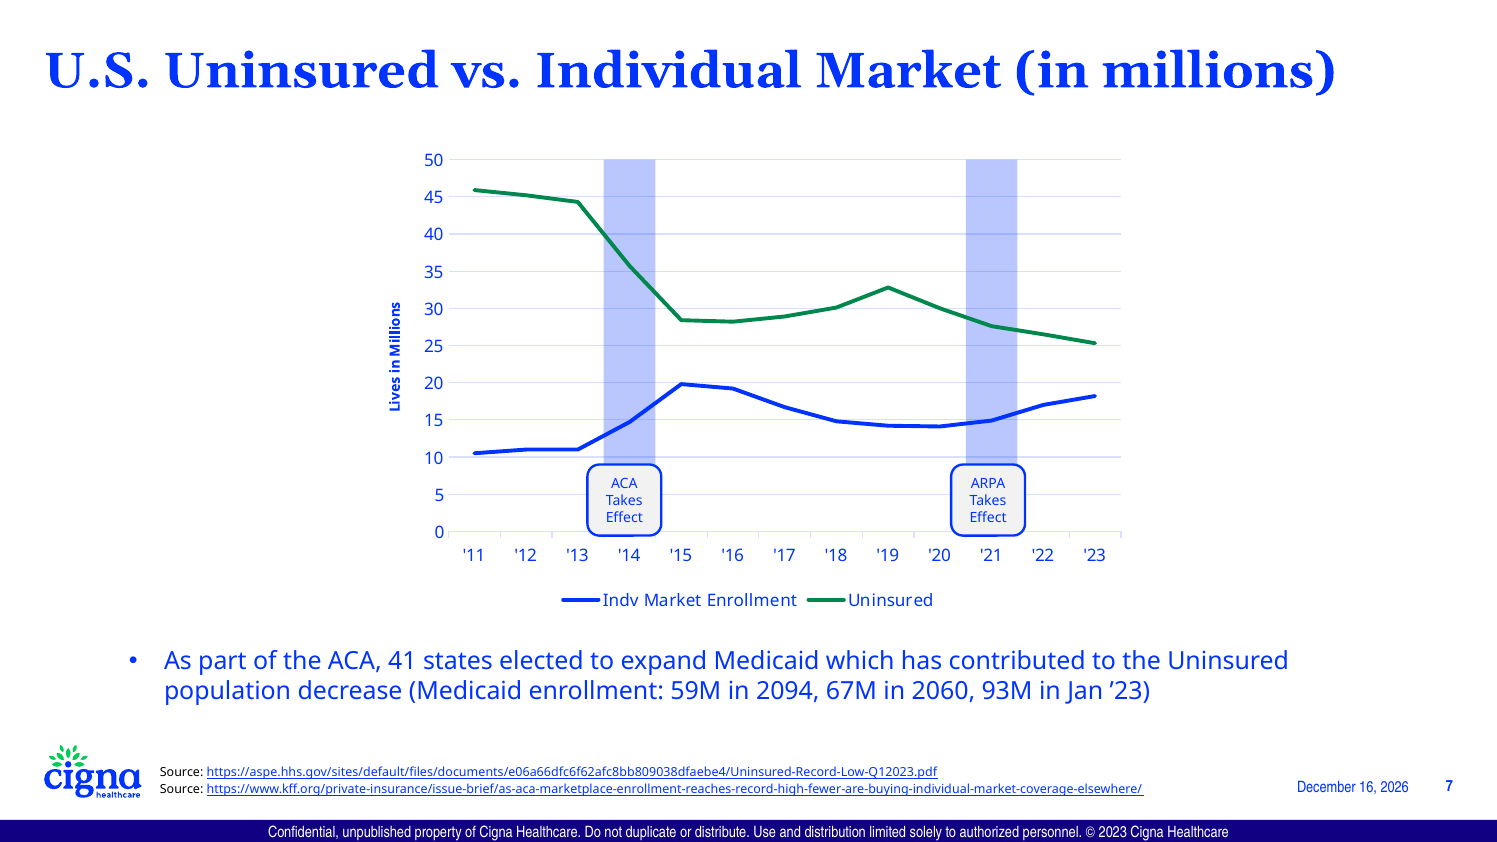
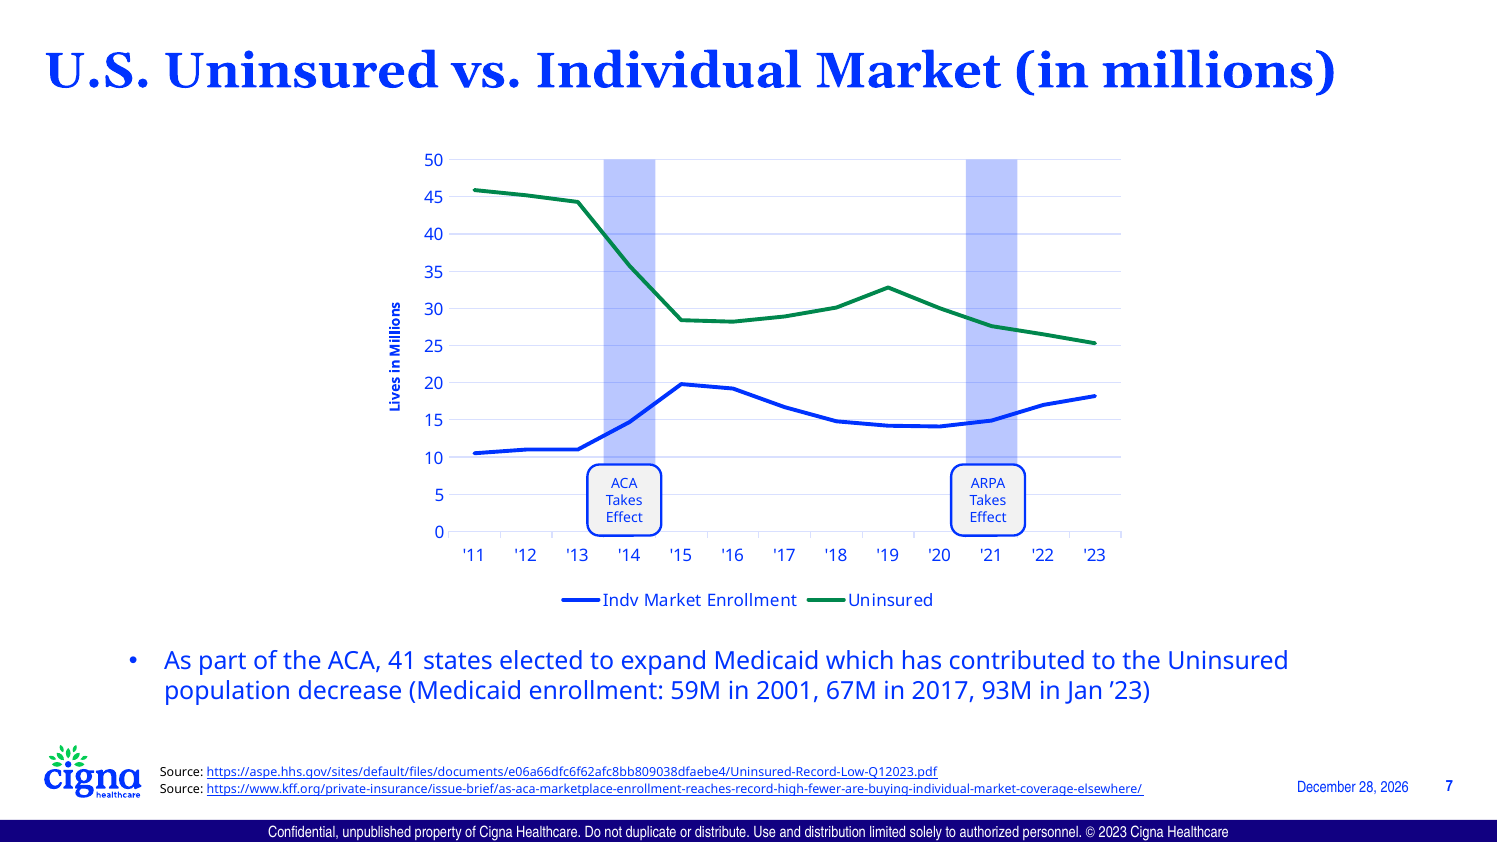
2094: 2094 -> 2001 (788, 692)
2060: 2060 -> 2017 (943, 692)
16: 16 -> 28 (1368, 787)
